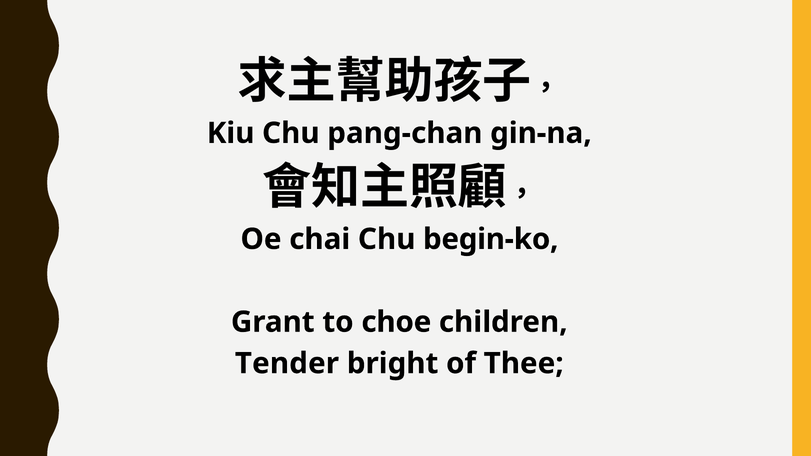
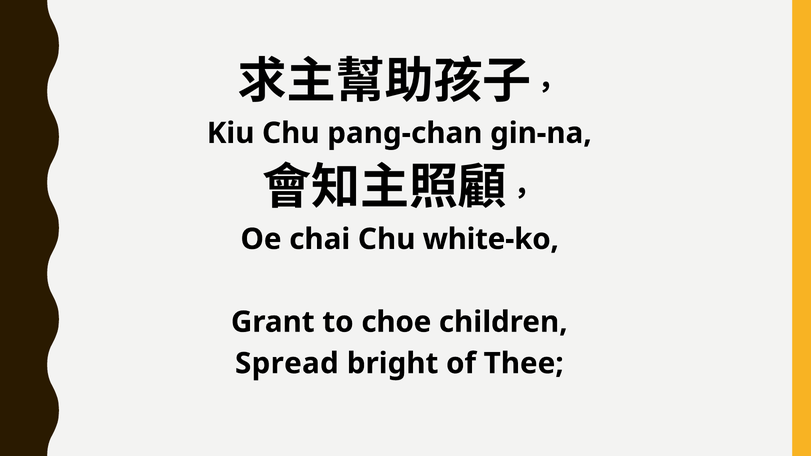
begin-ko: begin-ko -> white-ko (491, 239)
Tender: Tender -> Spread (287, 364)
